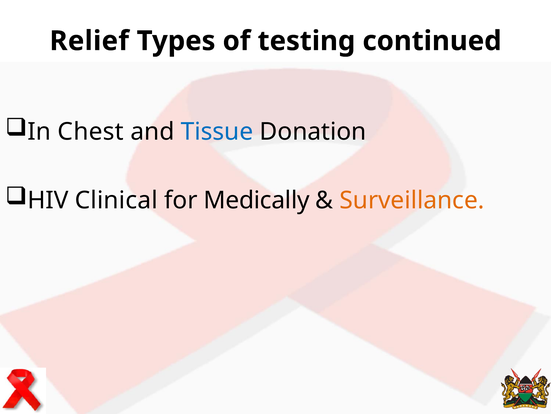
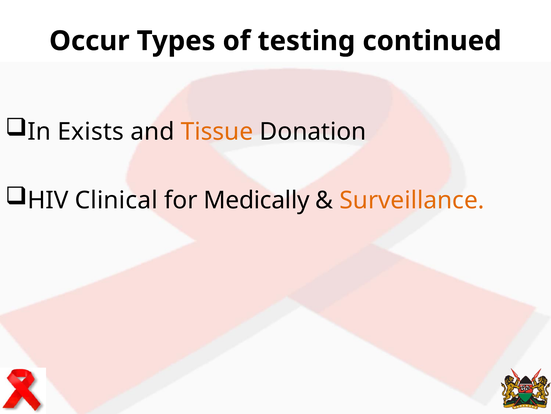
Relief: Relief -> Occur (89, 41)
Chest: Chest -> Exists (91, 132)
Tissue colour: blue -> orange (217, 132)
